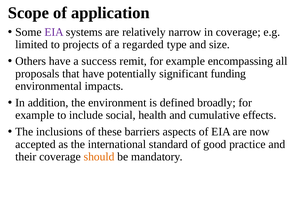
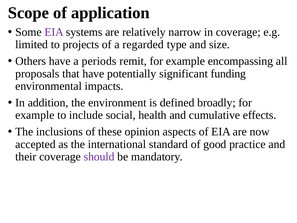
success: success -> periods (99, 61)
barriers: barriers -> opinion (142, 132)
should colour: orange -> purple (99, 157)
